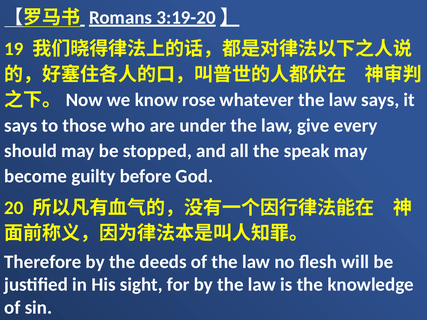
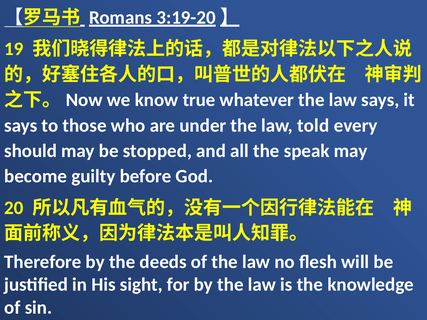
rose: rose -> true (199, 100)
give: give -> told (313, 126)
